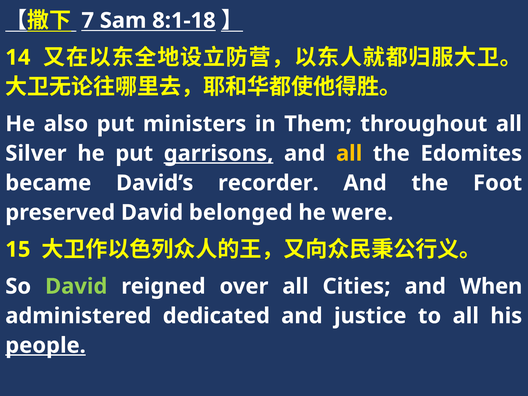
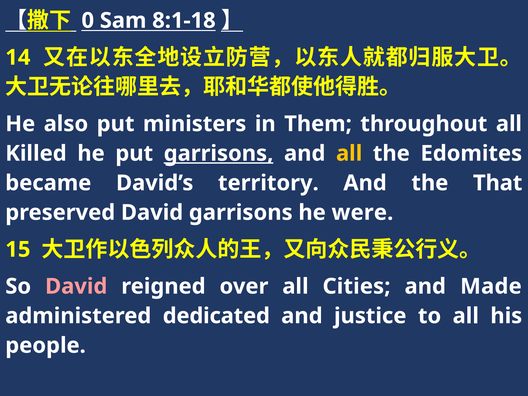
7: 7 -> 0 (88, 21)
Silver: Silver -> Killed (36, 153)
recorder: recorder -> territory (268, 183)
Foot: Foot -> That (498, 183)
David belonged: belonged -> garrisons (241, 213)
David colour: light green -> pink (76, 286)
When: When -> Made (491, 286)
people underline: present -> none (46, 345)
